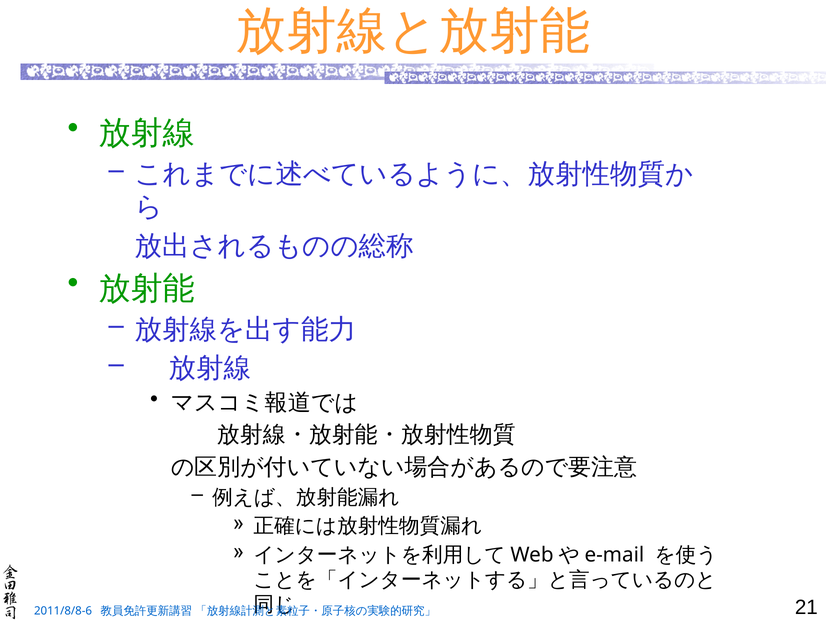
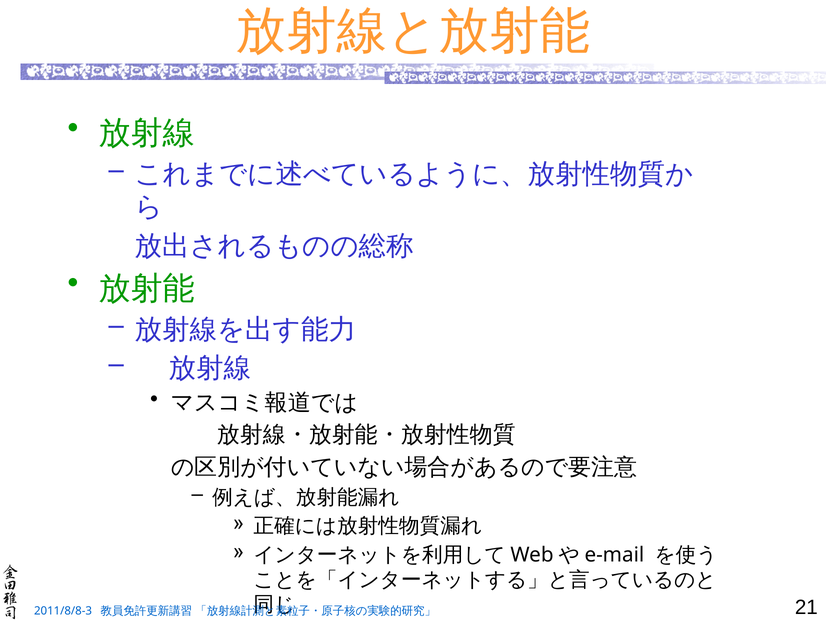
2011/8/8-6: 2011/8/8-6 -> 2011/8/8-3 (63, 611)
